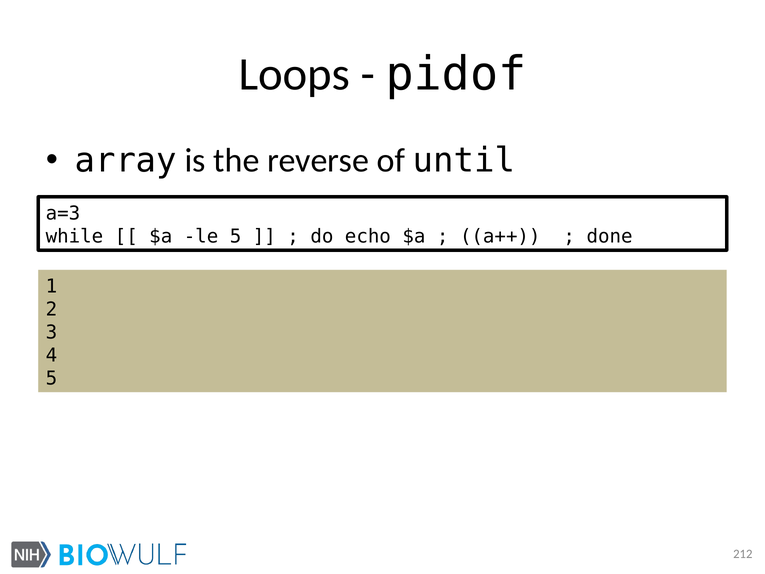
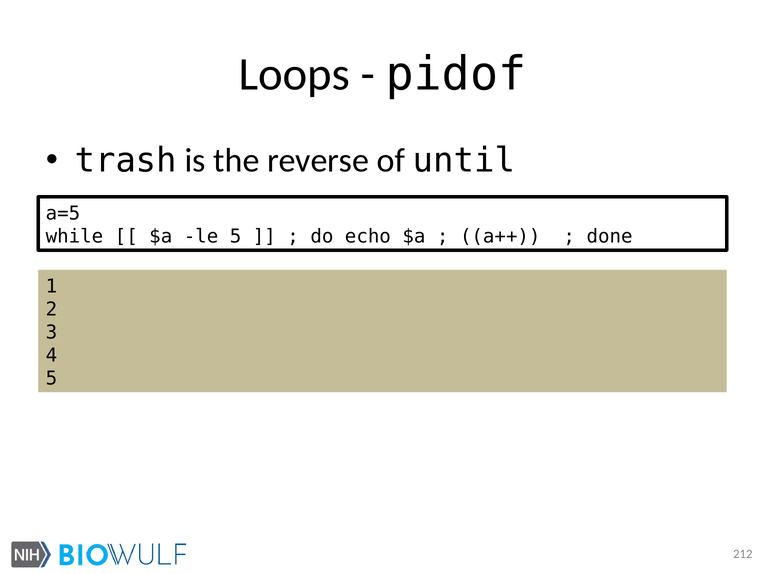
array: array -> trash (126, 160)
a=3: a=3 -> a=5 (63, 213)
